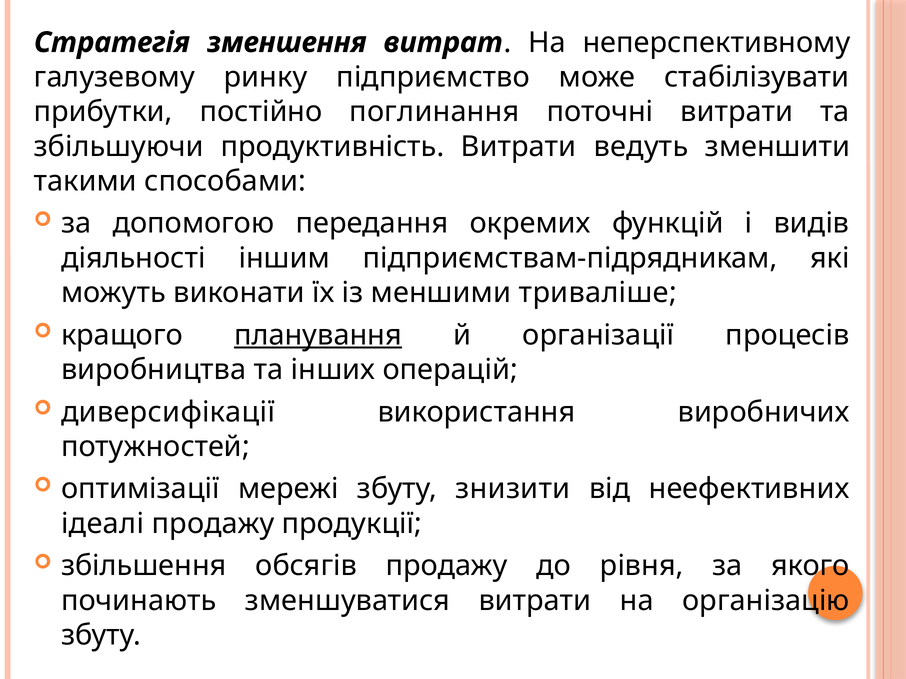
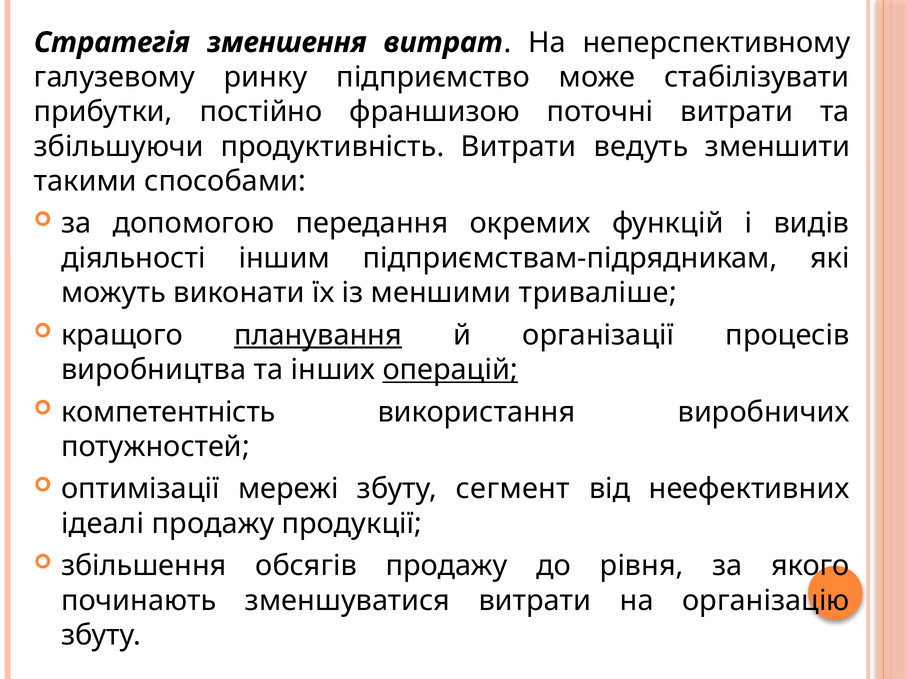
поглинання: поглинання -> франшизою (435, 112)
операцій underline: none -> present (450, 370)
диверсифікації: диверсифікації -> компетентність (168, 412)
знизити: знизити -> сегмент (513, 489)
